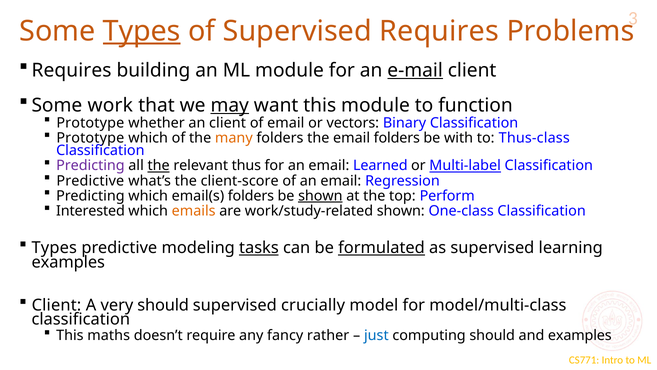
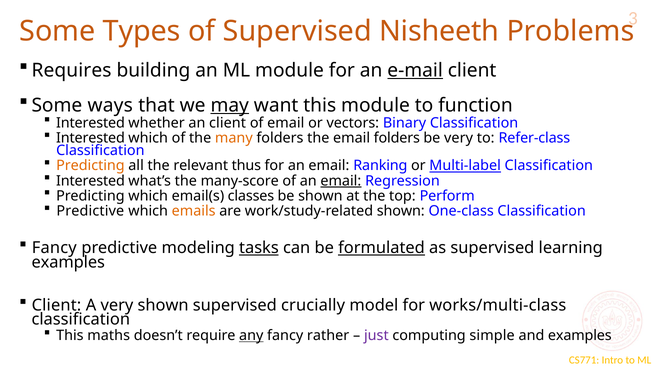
Types underline: present -> none (142, 31)
Supervised Requires: Requires -> Nisheeth (439, 31)
work: work -> ways (110, 105)
Prototype: Prototype -> Interested (90, 123)
Prototype: Prototype -> Interested (90, 138)
be with: with -> very (459, 138)
Thus-class: Thus-class -> Refer-class (534, 138)
Predicting colour: purple -> orange (90, 165)
the underline: present -> none (159, 165)
Learned: Learned -> Ranking (380, 165)
Predictive: Predictive -> Interested (90, 181)
client-score: client-score -> many-score (240, 181)
email underline: none -> present (341, 181)
email(s folders: folders -> classes (251, 196)
shown underline: present -> none (320, 196)
Interested: Interested -> Predictive (90, 211)
Types: Types -> Fancy (54, 248)
very should: should -> shown (163, 305)
model/multi-class: model/multi-class -> works/multi-class (498, 305)
any underline: none -> present (251, 335)
just colour: blue -> purple (376, 335)
computing should: should -> simple (492, 335)
